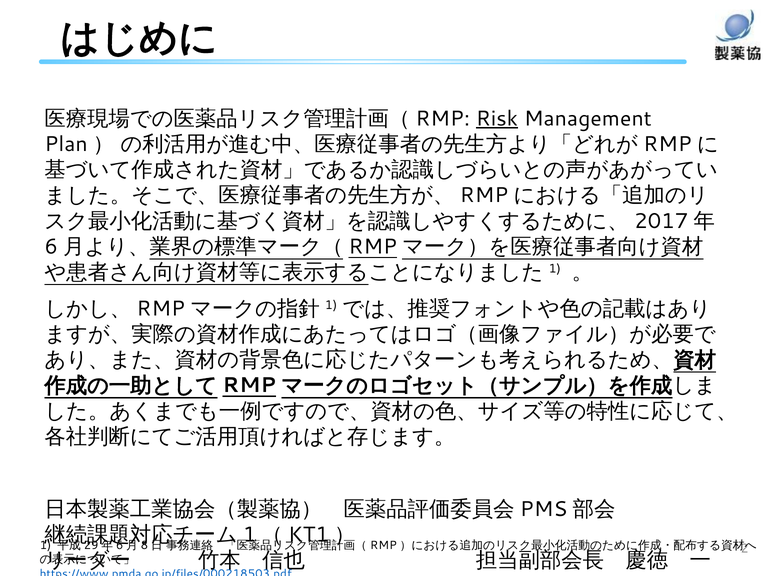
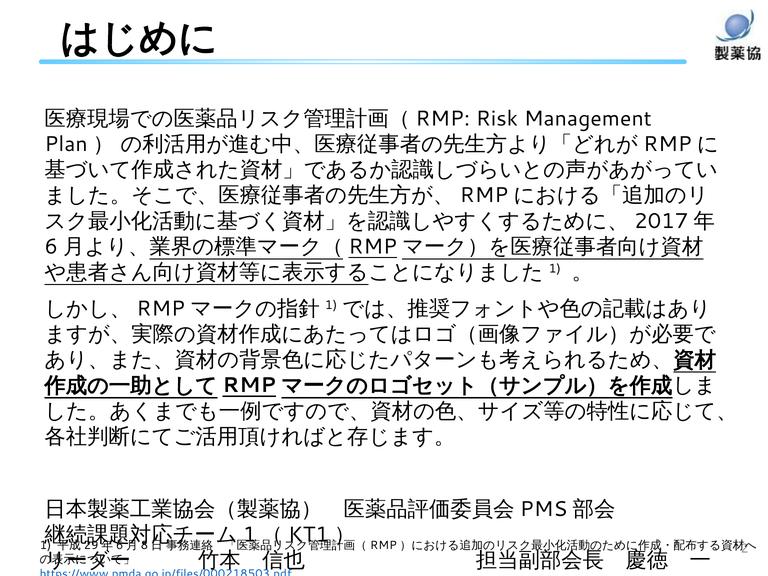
Risk underline: present -> none (497, 119)
